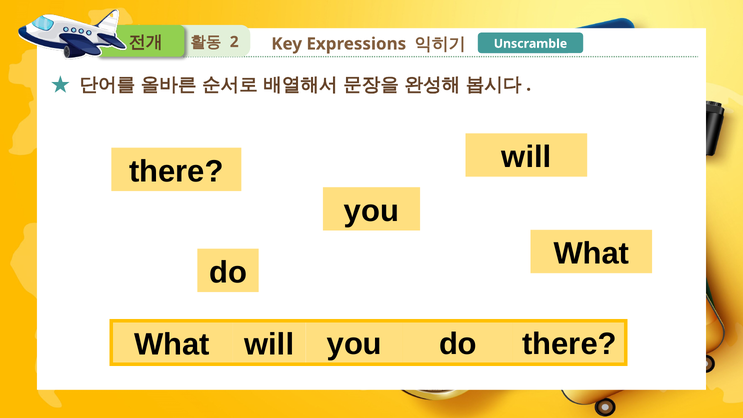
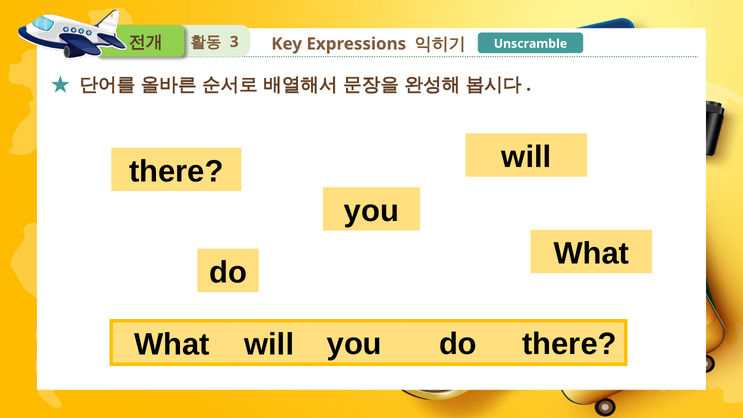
2: 2 -> 3 (234, 42)
